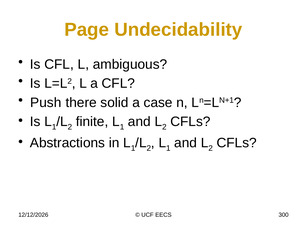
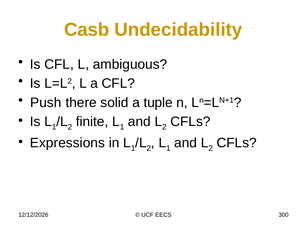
Page: Page -> Casb (87, 30)
case: case -> tuple (158, 103)
Abstractions: Abstractions -> Expressions (67, 143)
